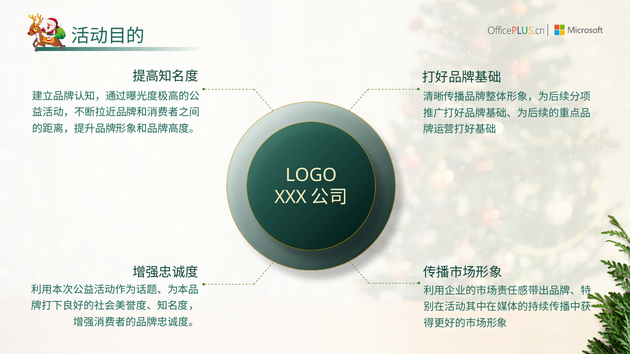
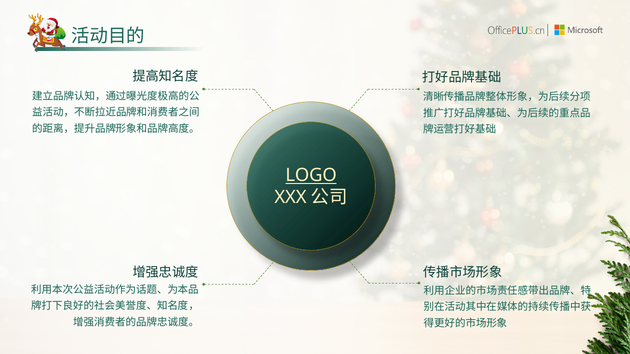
LOGO underline: none -> present (311, 176)
